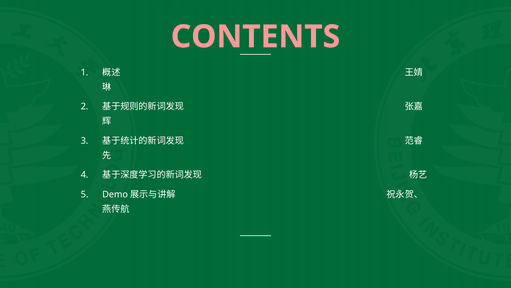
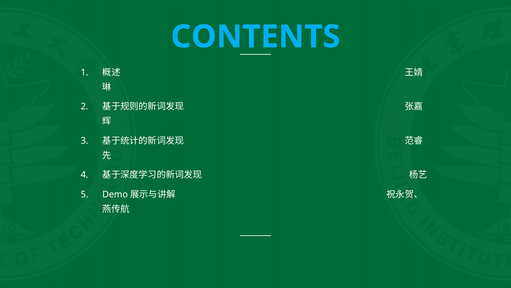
CONTENTS colour: pink -> light blue (255, 37)
